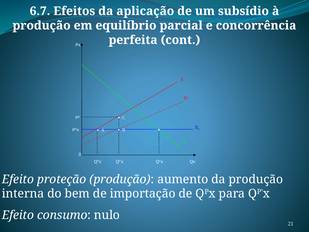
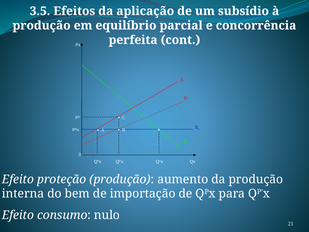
6.7: 6.7 -> 3.5 (40, 11)
